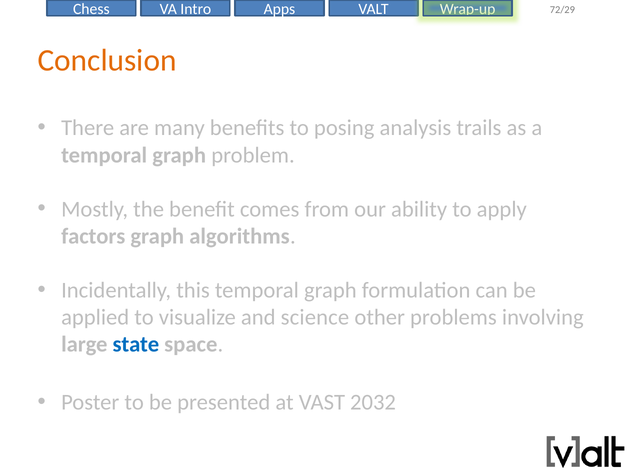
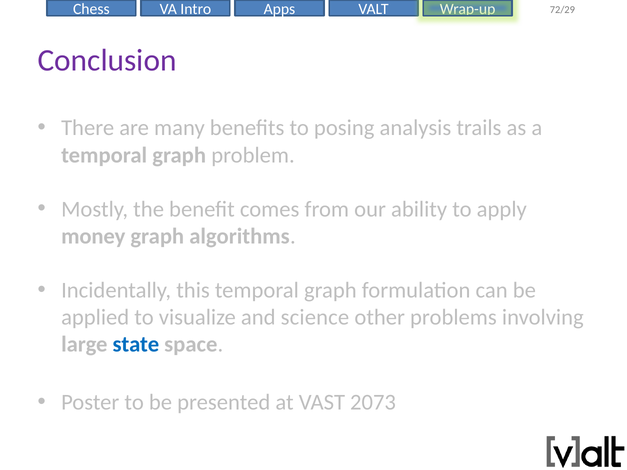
Conclusion colour: orange -> purple (107, 60)
factors: factors -> money (93, 236)
2032: 2032 -> 2073 (373, 402)
